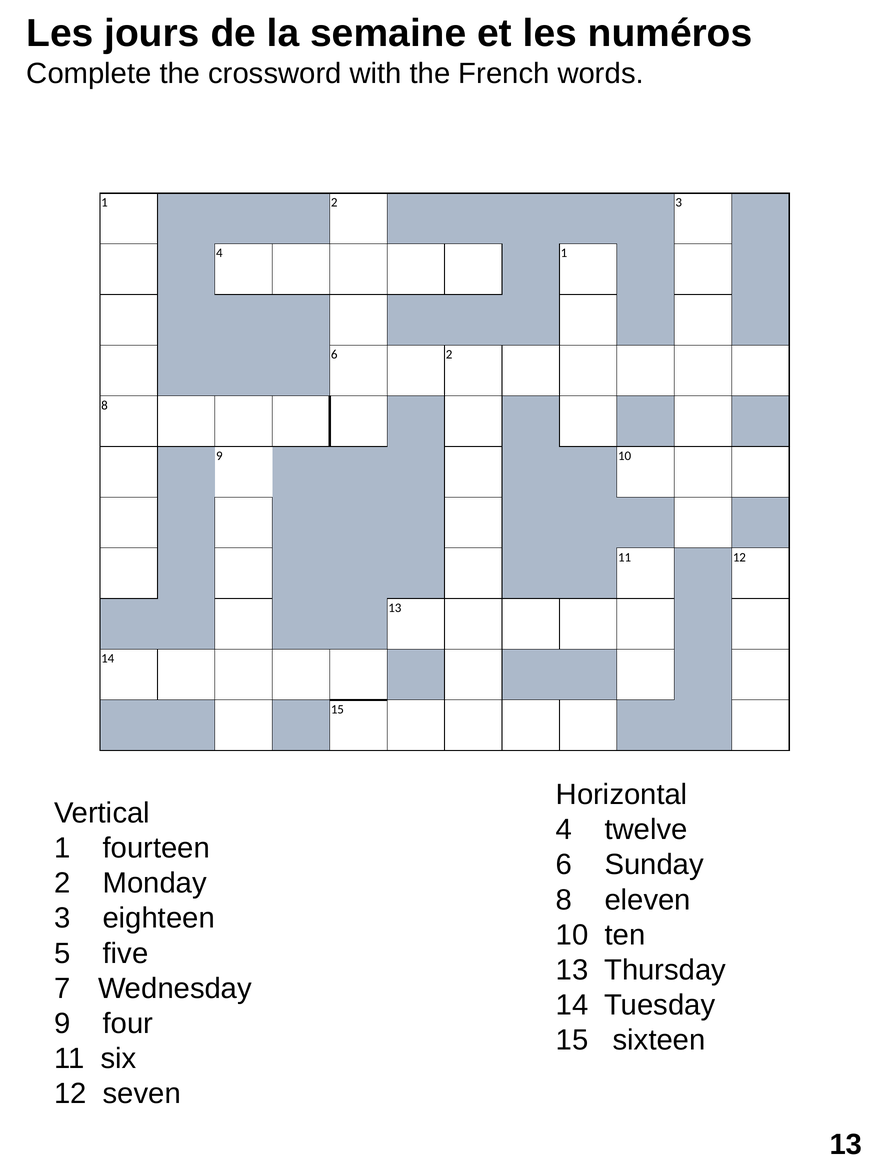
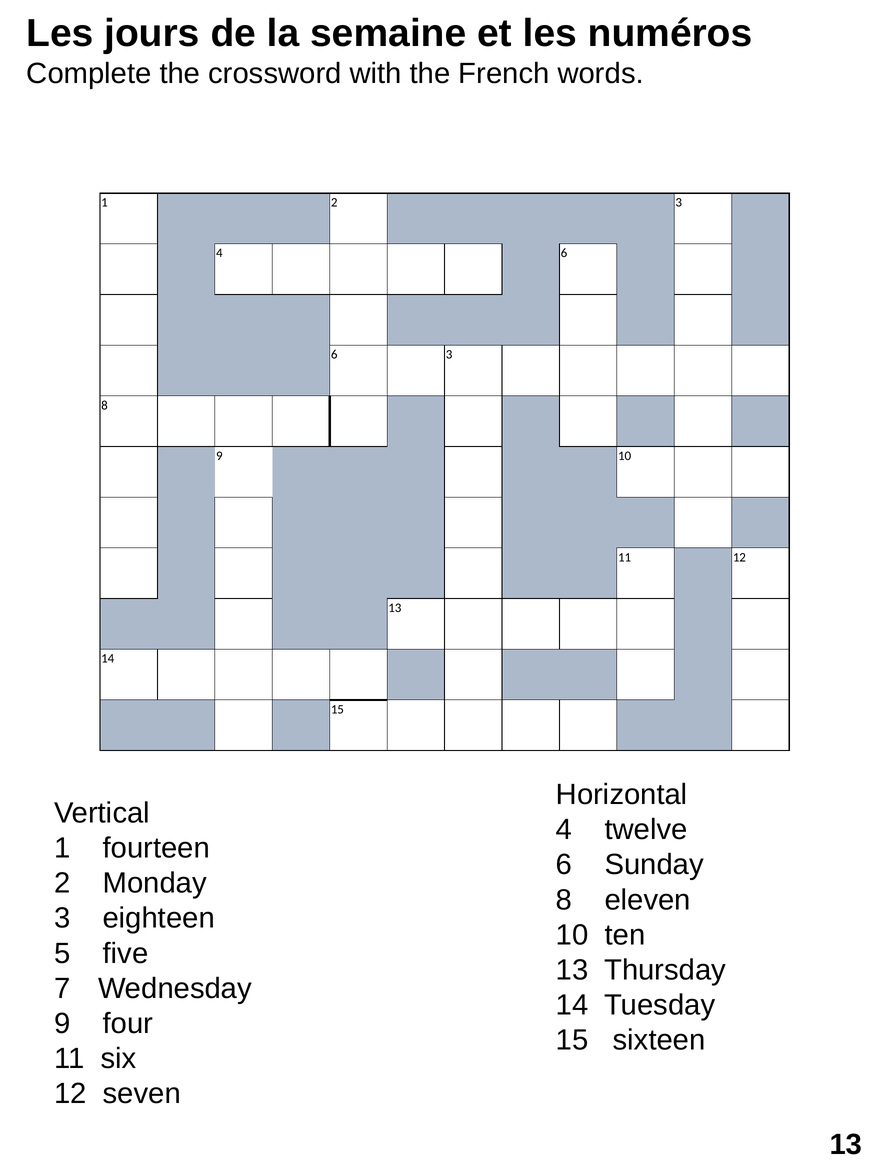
4 1: 1 -> 6 (564, 253)
6 2: 2 -> 3 (449, 355)
